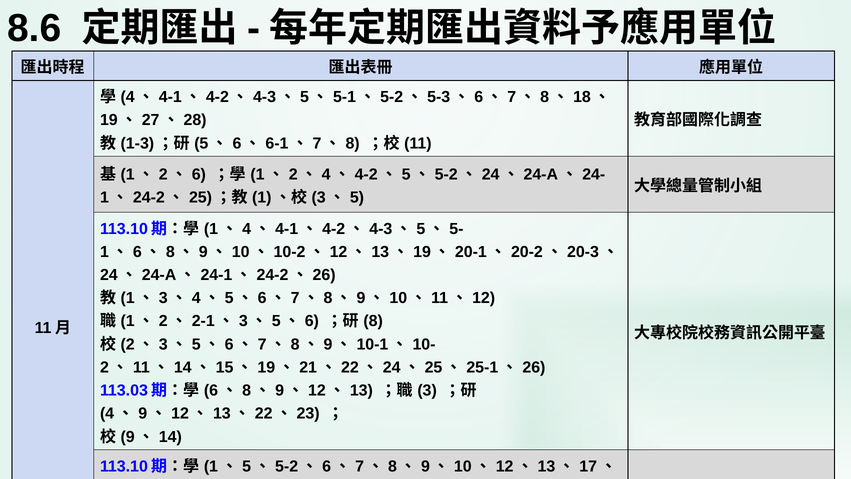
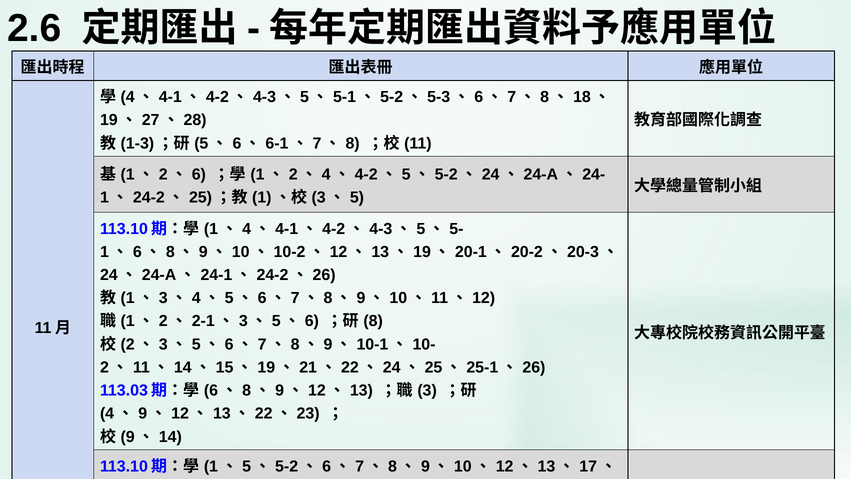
8.6: 8.6 -> 2.6 (34, 28)
